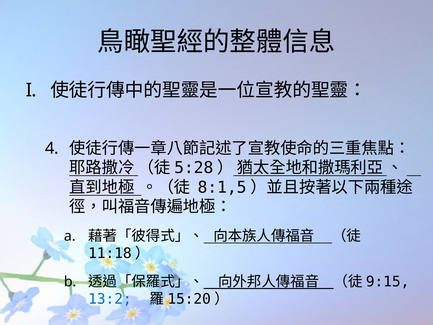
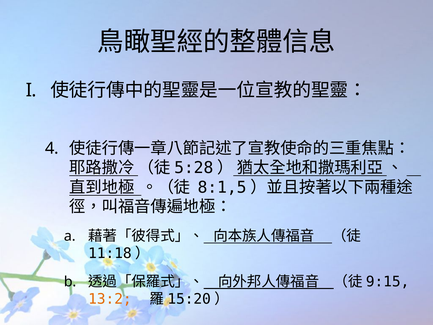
13:2 colour: blue -> orange (110, 299)
